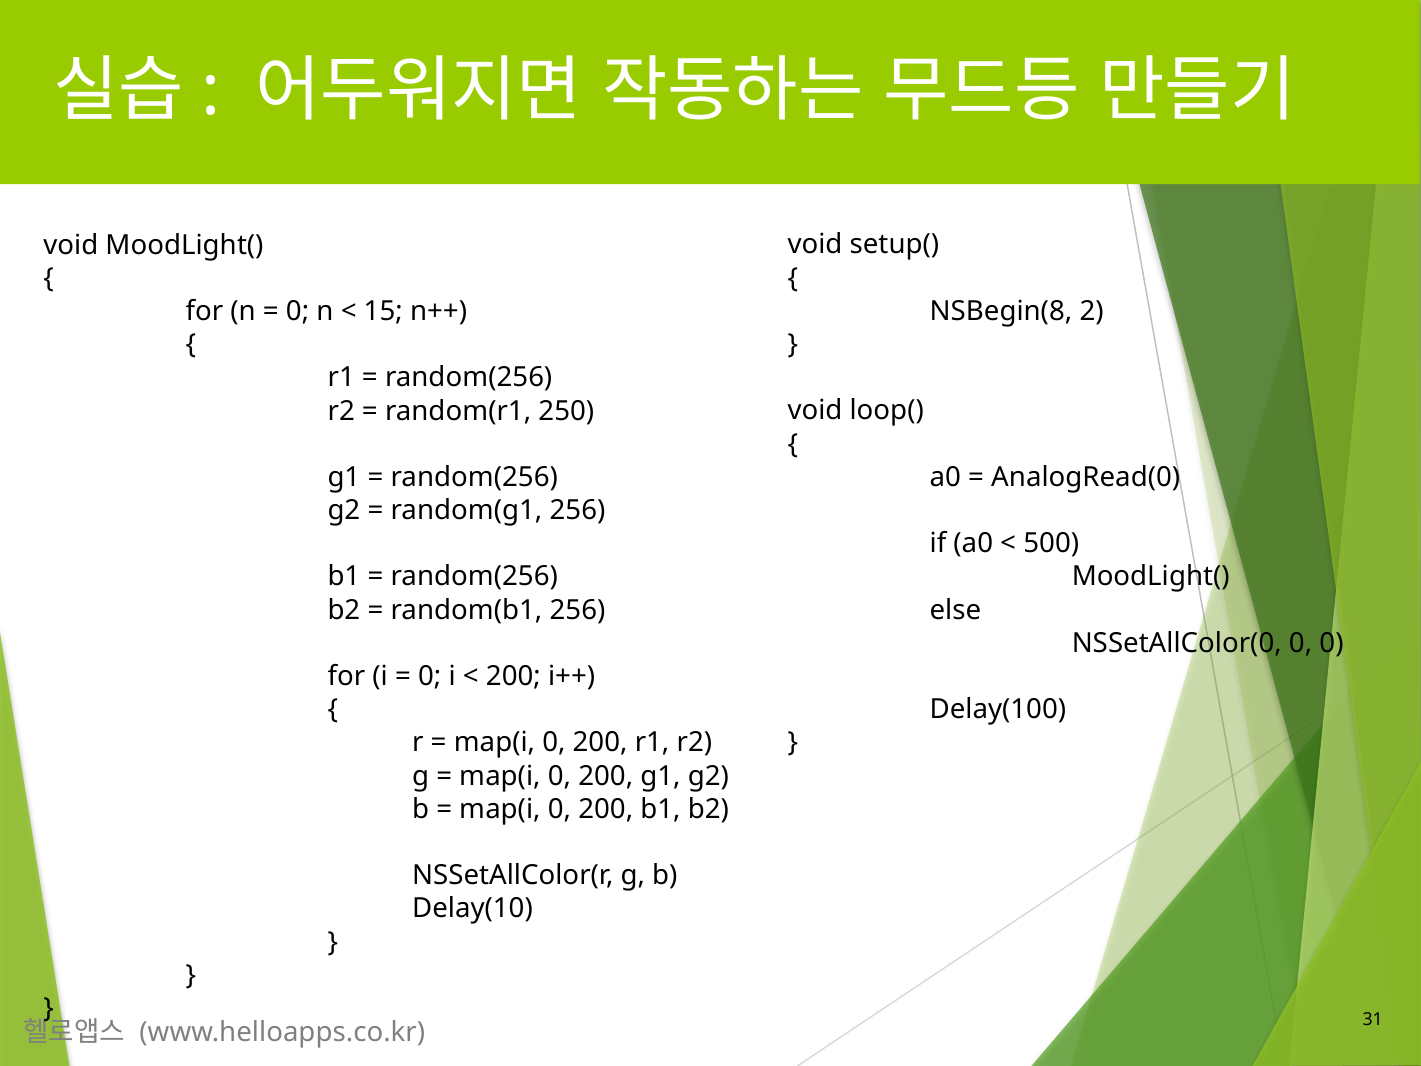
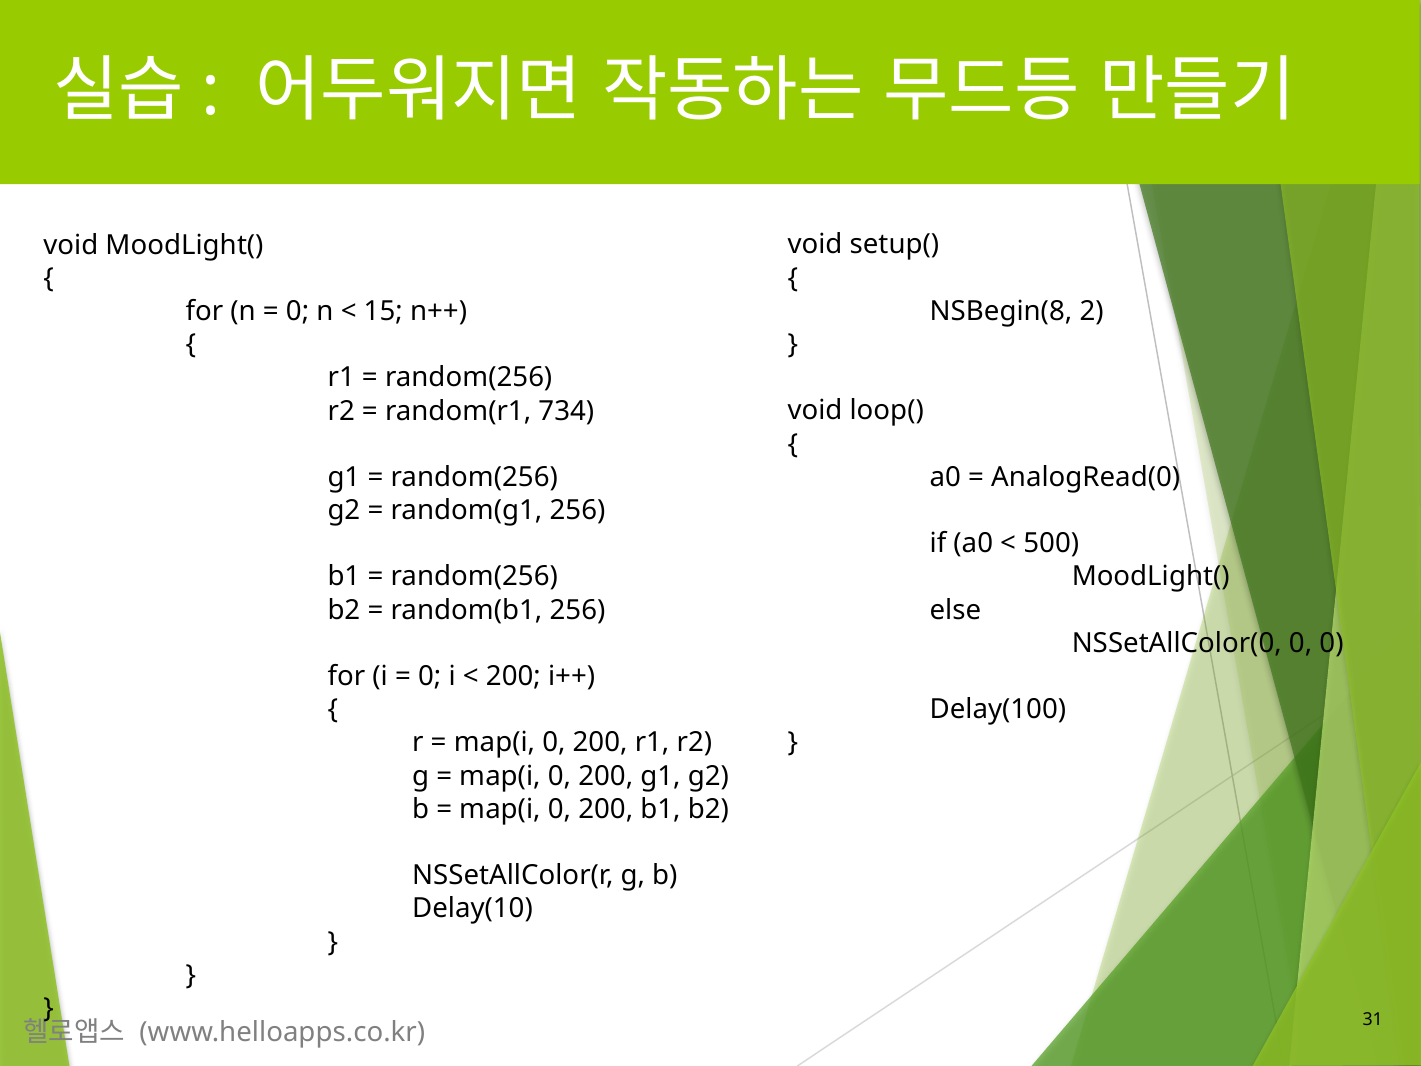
250: 250 -> 734 (566, 411)
